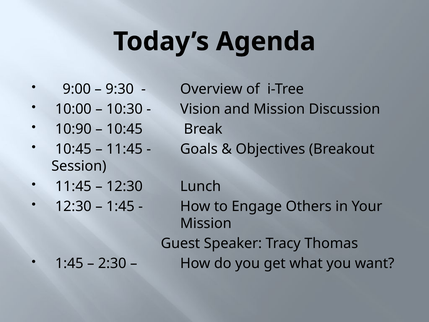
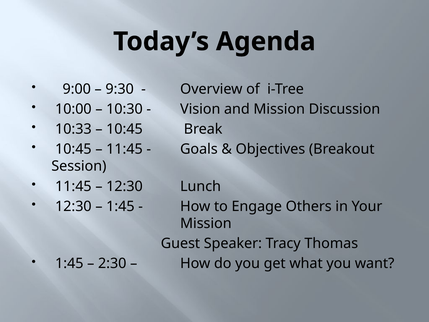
10:90: 10:90 -> 10:33 (73, 129)
